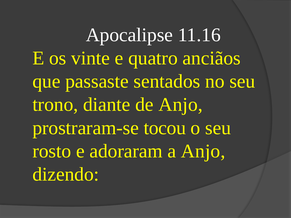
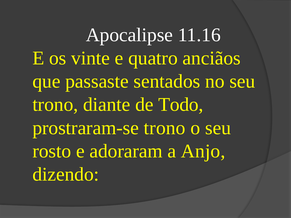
de Anjo: Anjo -> Todo (181, 105)
prostraram-se tocou: tocou -> trono (165, 128)
